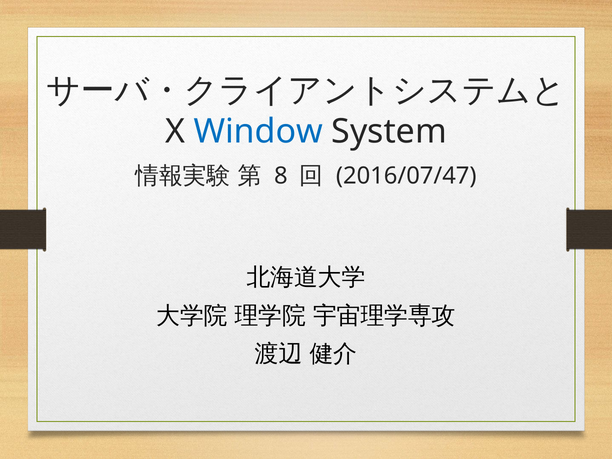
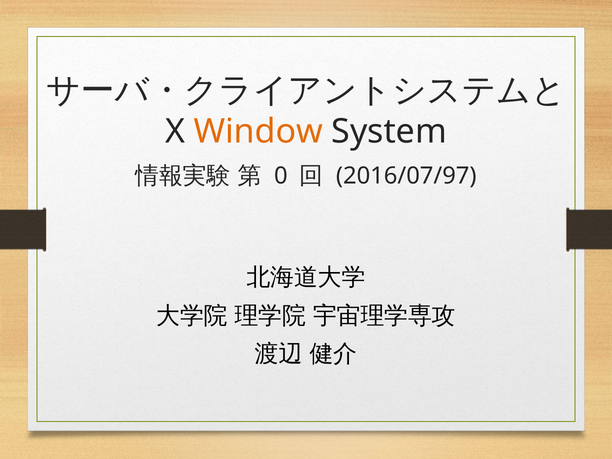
Window colour: blue -> orange (258, 131)
8: 8 -> 0 (281, 176)
2016/07/47: 2016/07/47 -> 2016/07/97 (406, 176)
